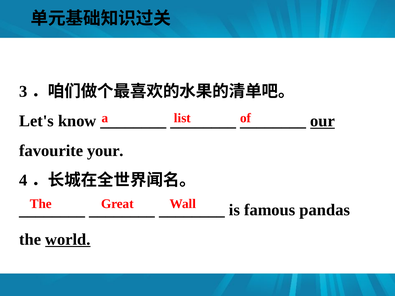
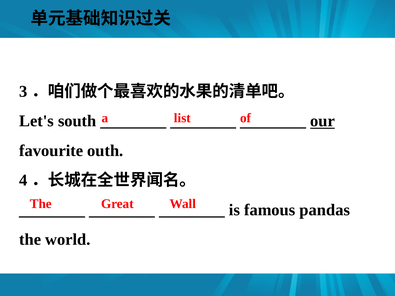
know: know -> south (77, 121)
your: your -> outh (105, 151)
world underline: present -> none (68, 240)
